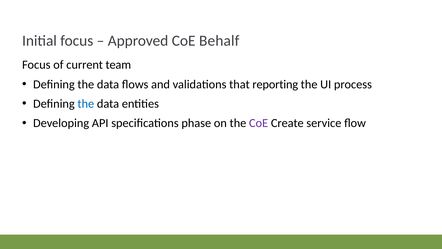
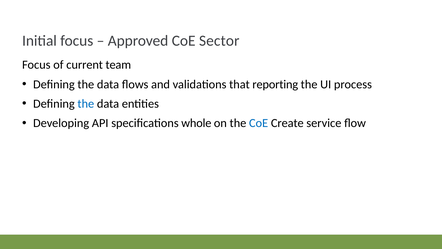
Behalf: Behalf -> Sector (219, 41)
phase: phase -> whole (196, 123)
CoE colour: purple -> blue (259, 123)
